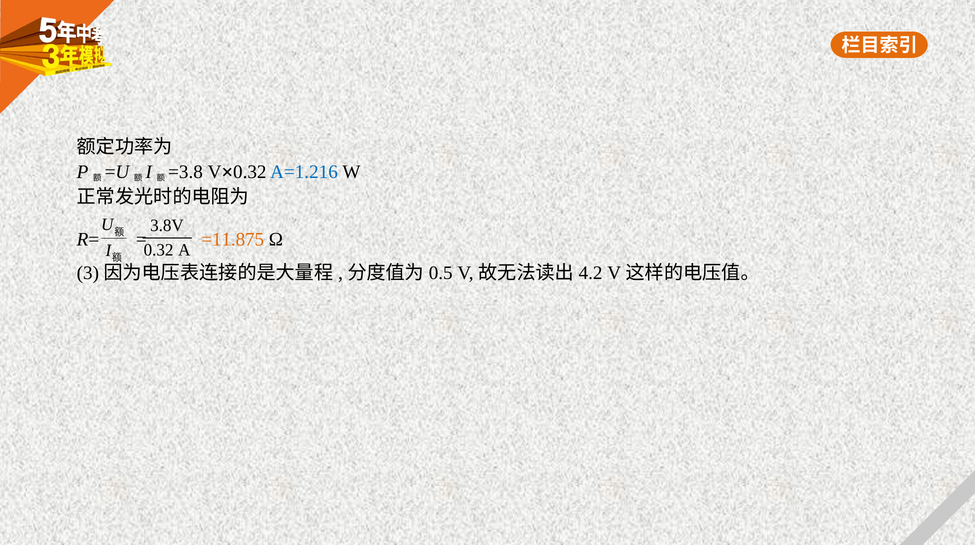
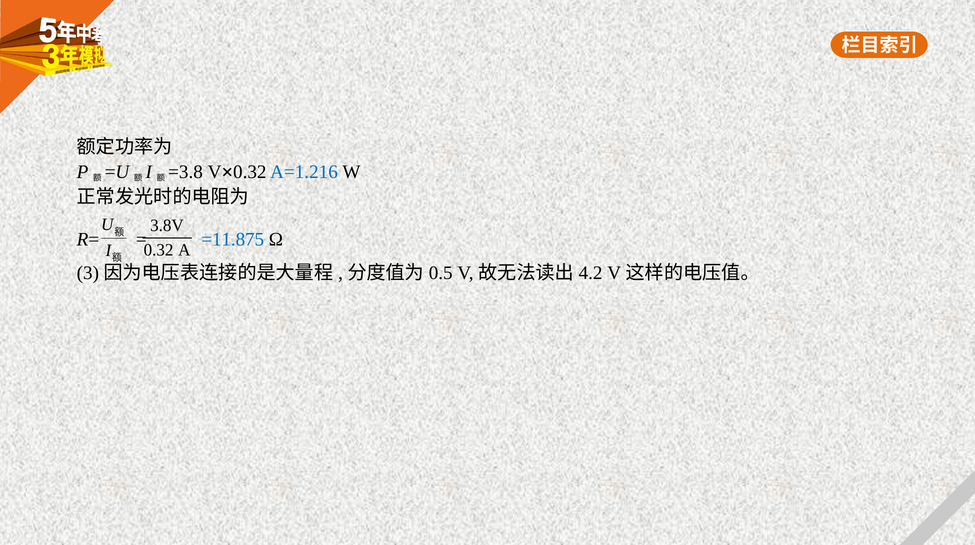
=11.875 colour: orange -> blue (233, 240)
